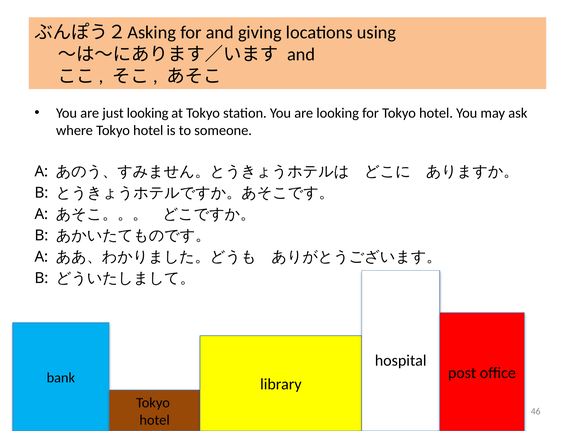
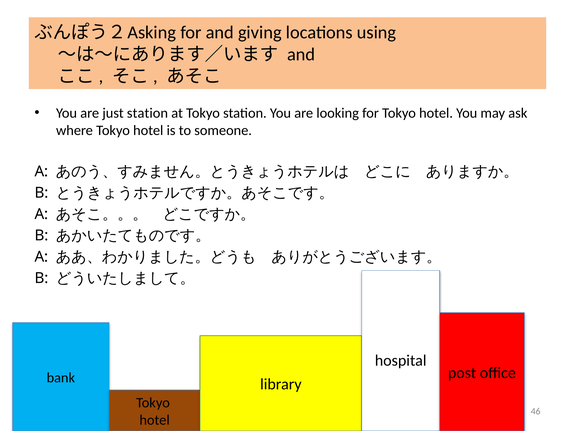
just looking: looking -> station (147, 113)
